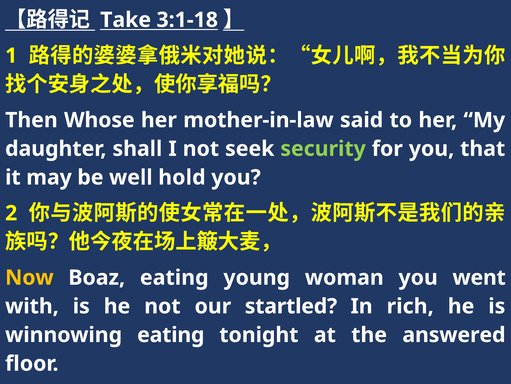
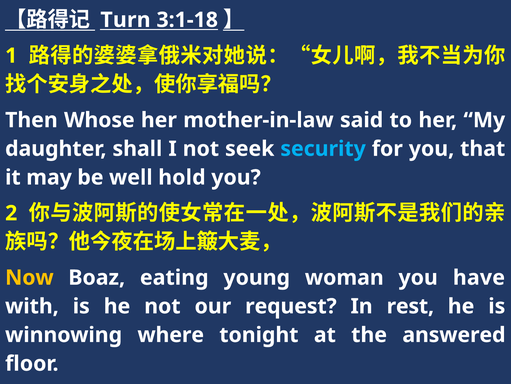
Take: Take -> Turn (125, 20)
security colour: light green -> light blue (323, 149)
went: went -> have (479, 277)
startled: startled -> request (291, 306)
rich: rich -> rest (410, 306)
winnowing eating: eating -> where (171, 334)
